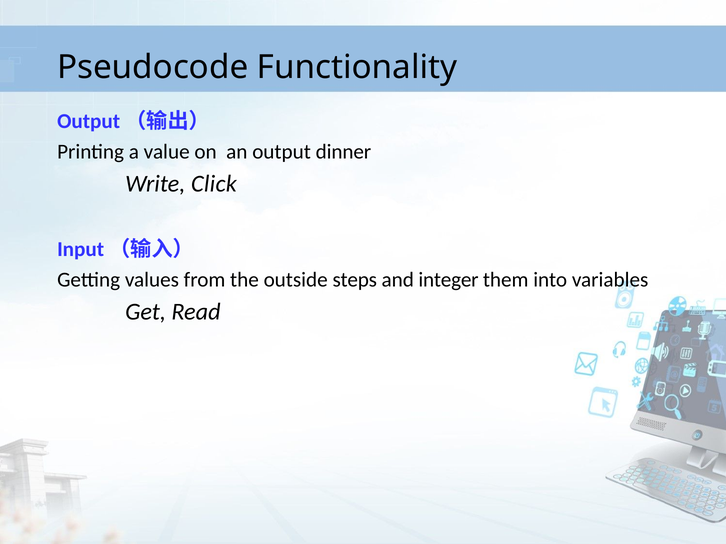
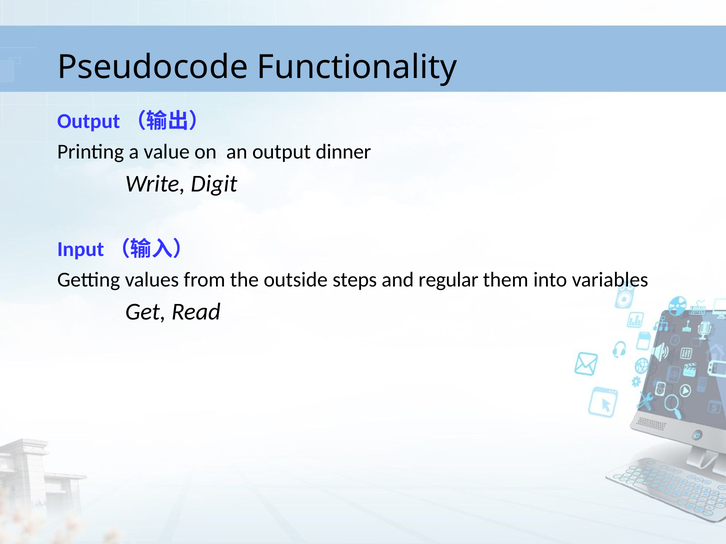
Click: Click -> Digit (214, 184)
integer: integer -> regular (449, 280)
